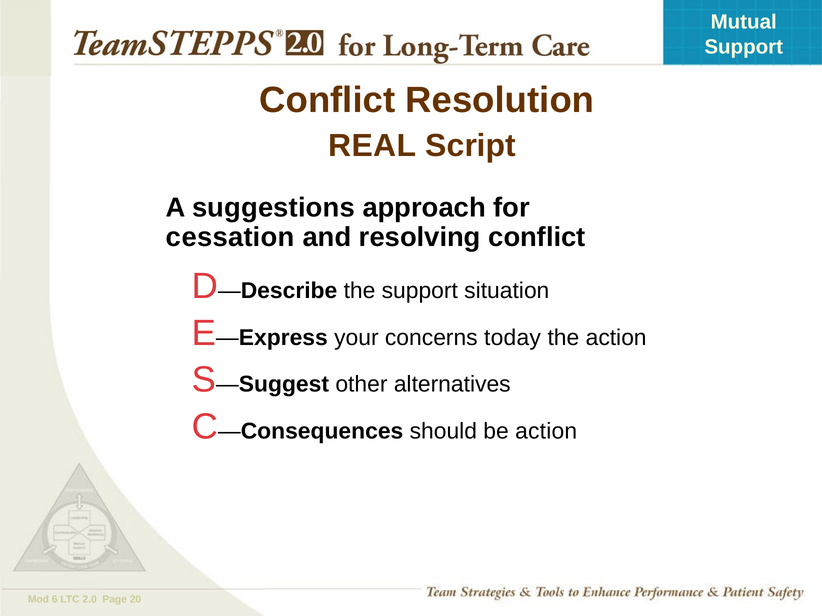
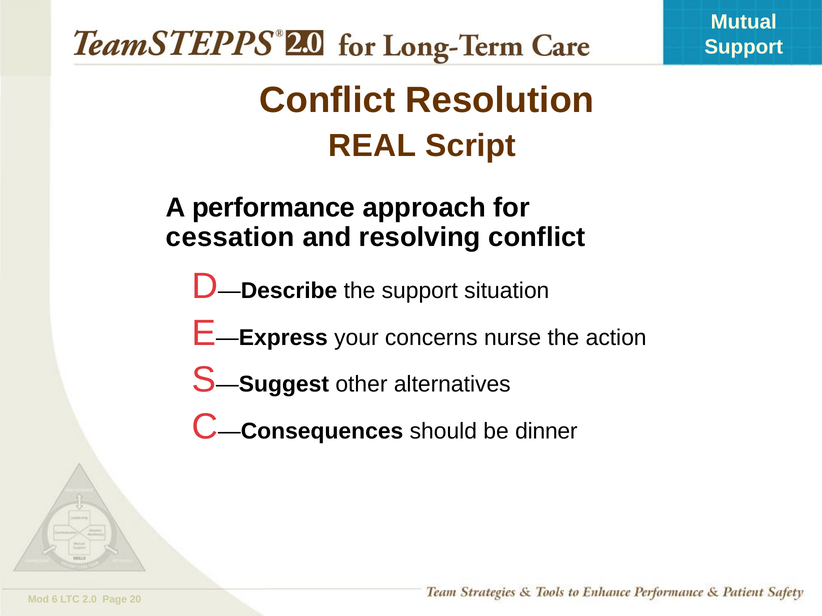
suggestions: suggestions -> performance (274, 208)
today: today -> nurse (513, 338)
be action: action -> dinner (546, 431)
